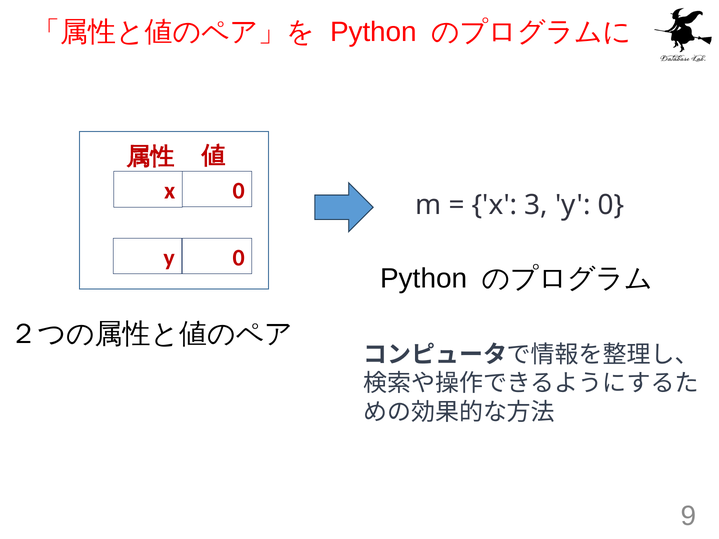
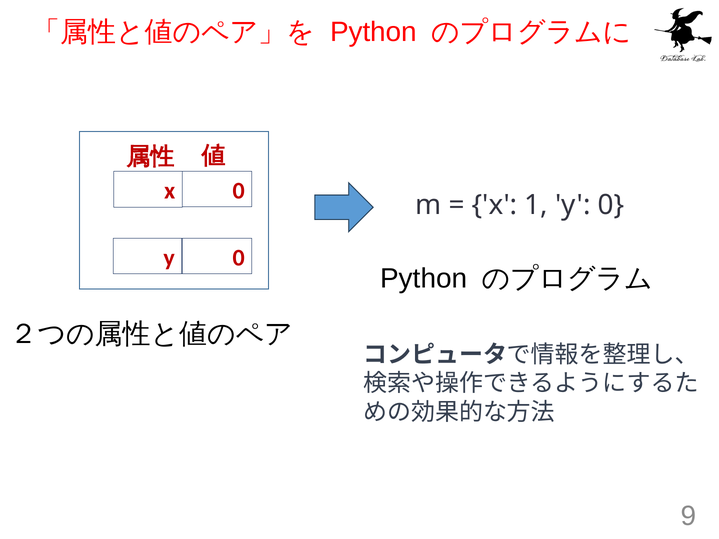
3: 3 -> 1 (536, 205)
